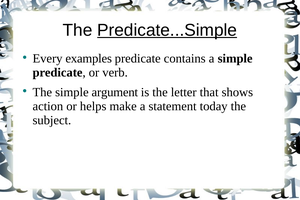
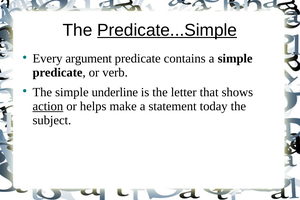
examples: examples -> argument (89, 59)
argument: argument -> underline (115, 92)
action underline: none -> present (48, 106)
